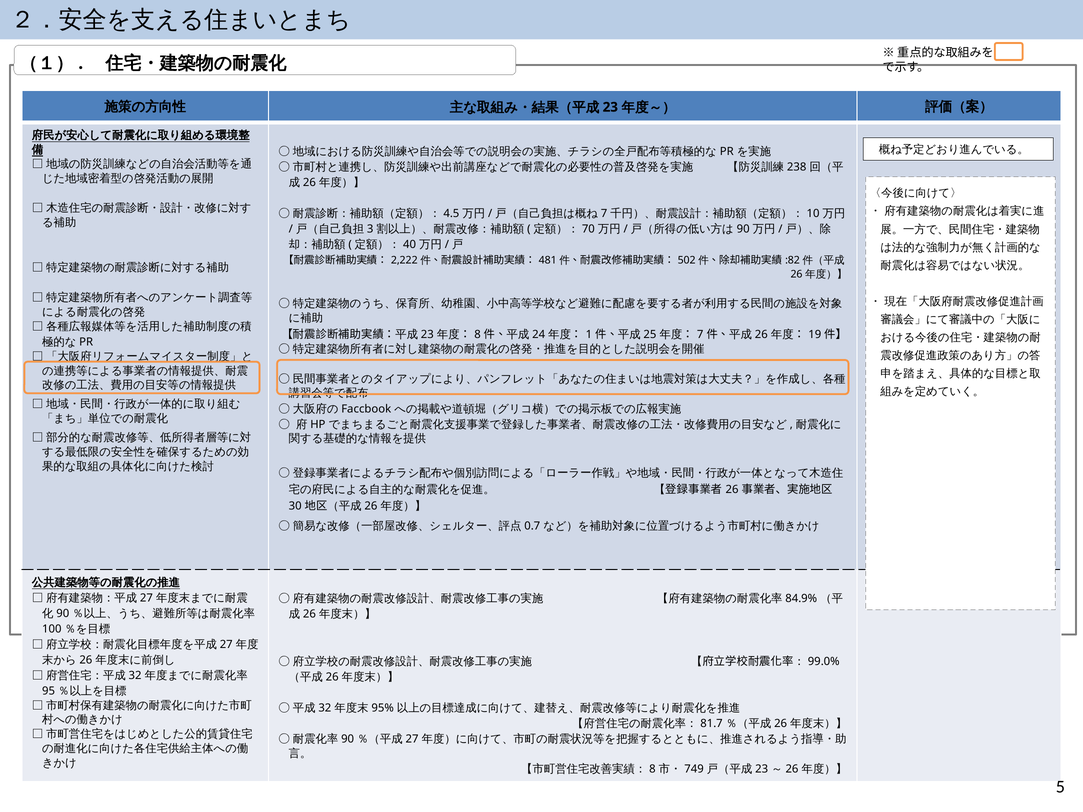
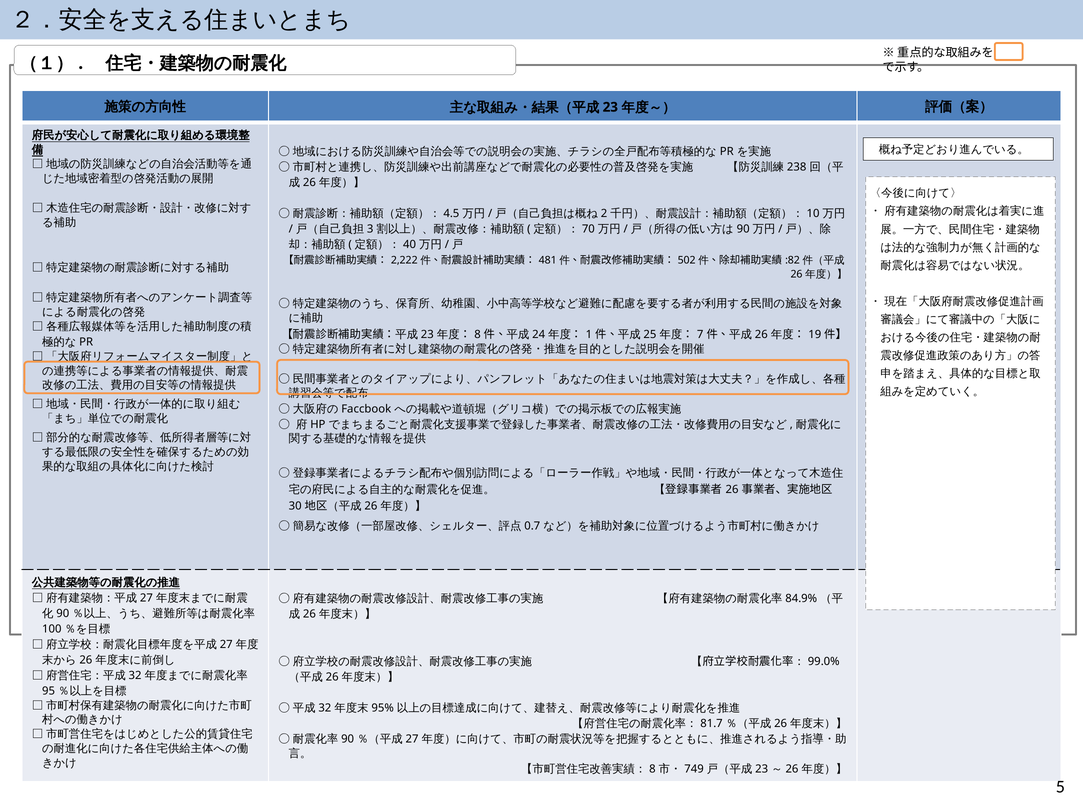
7: 7 -> 2 (604, 213)
